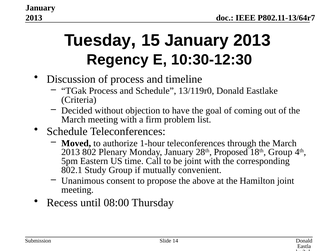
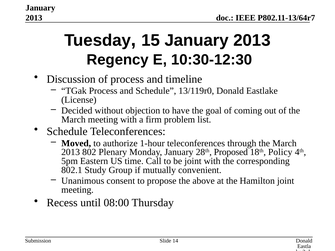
Criteria: Criteria -> License (79, 100)
18th Group: Group -> Policy (280, 152)
